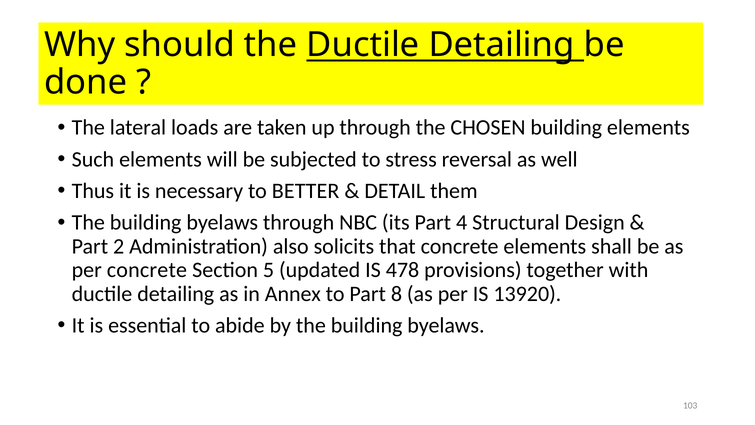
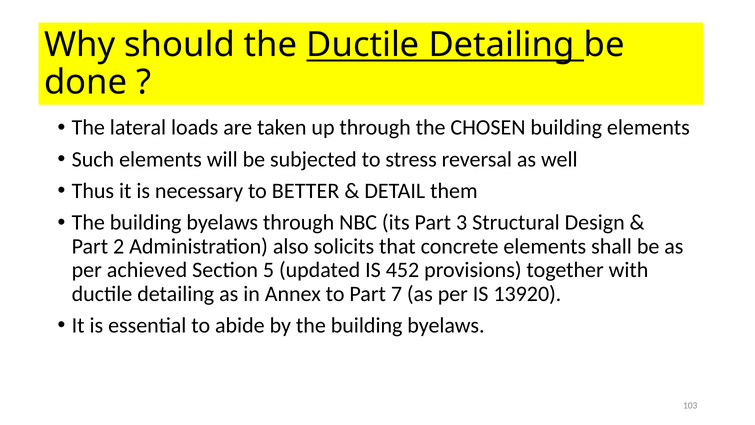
4: 4 -> 3 (462, 222)
per concrete: concrete -> achieved (147, 270)
478: 478 -> 452 (402, 270)
8: 8 -> 7 (396, 294)
